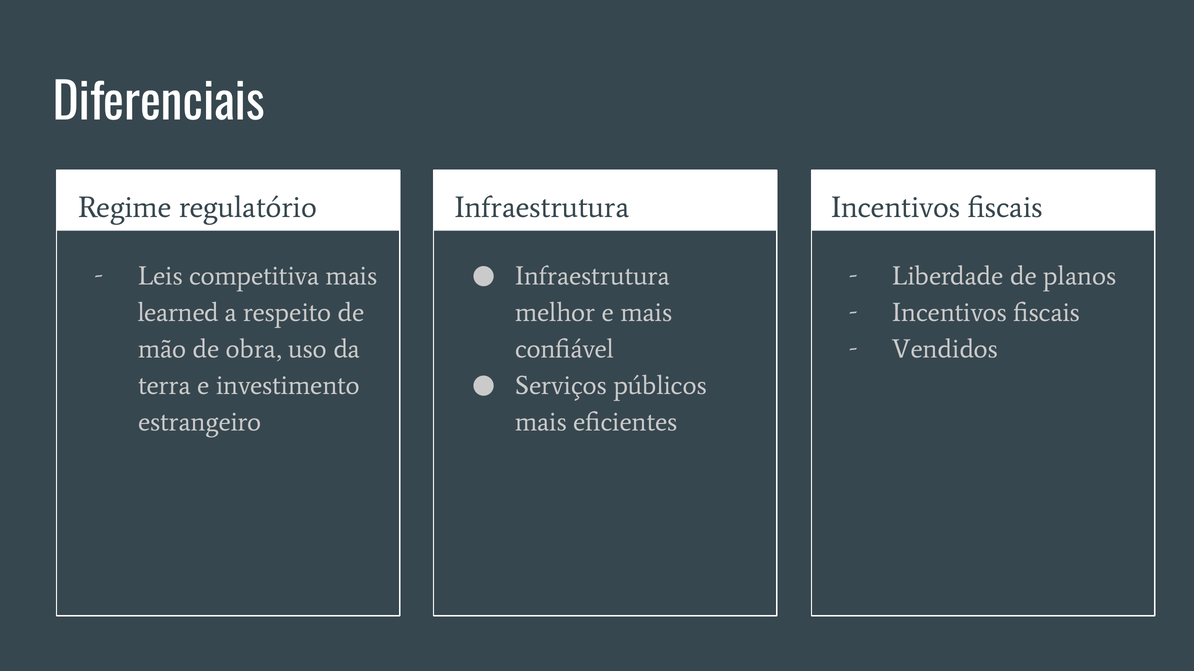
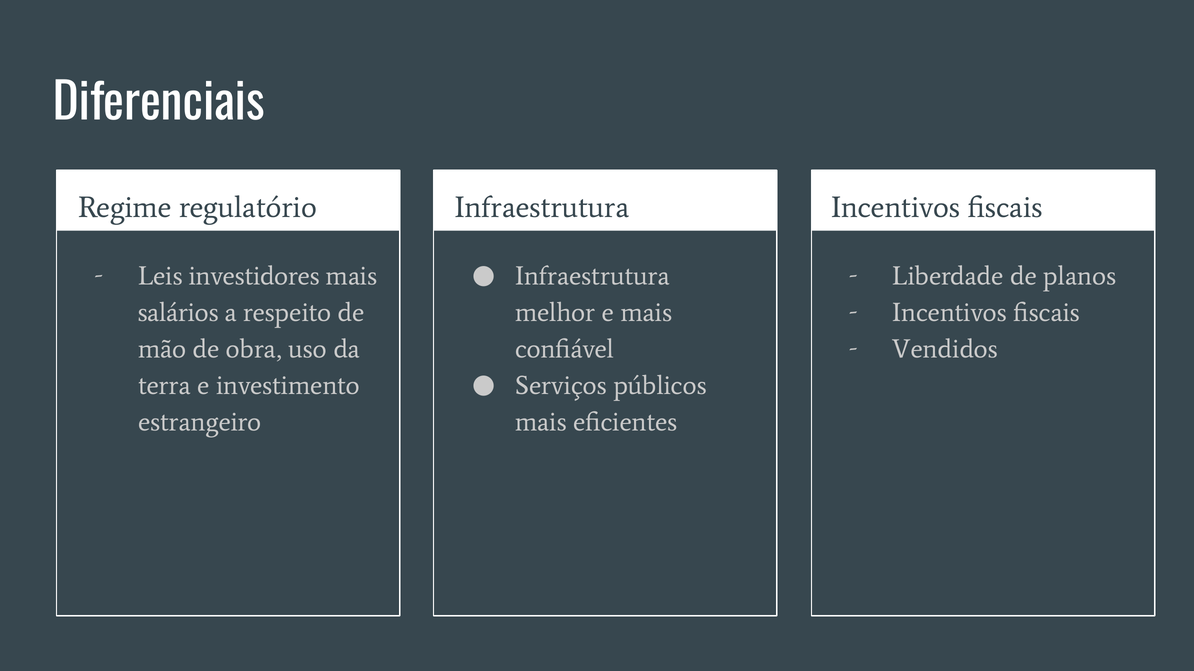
competitiva: competitiva -> investidores (254, 276)
learned: learned -> salários (178, 313)
